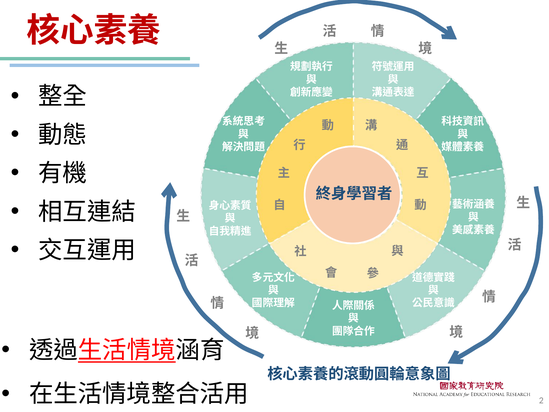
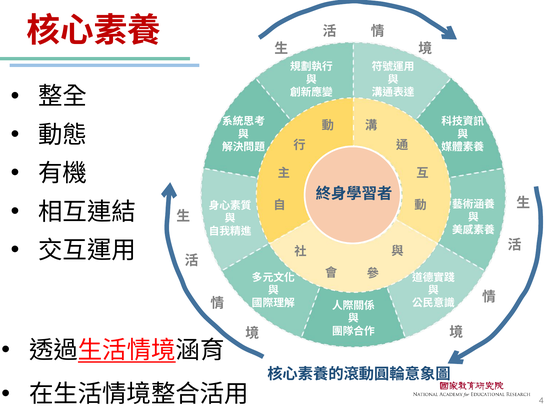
2: 2 -> 4 (541, 400)
